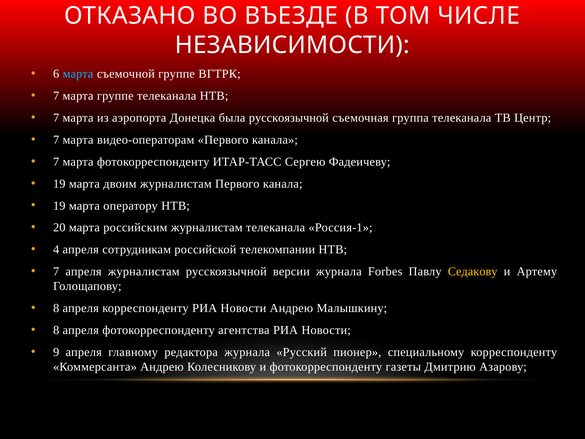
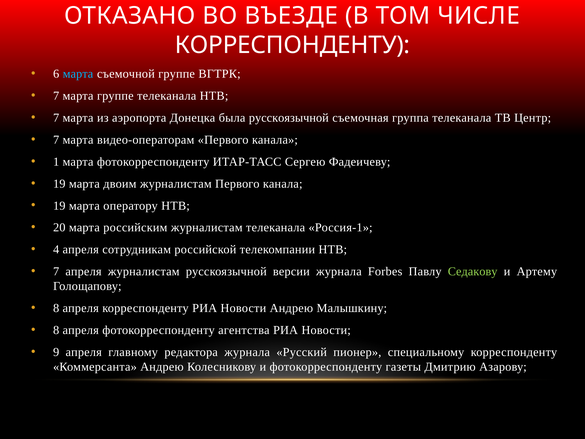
НЕЗАВИСИМОСТИ: НЕЗАВИСИМОСТИ -> КОРРЕСПОНДЕНТУ (293, 45)
7: 7 -> 1 (56, 162)
Седакову colour: yellow -> light green (473, 271)
